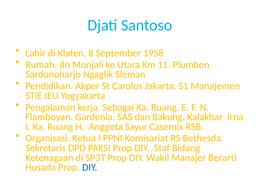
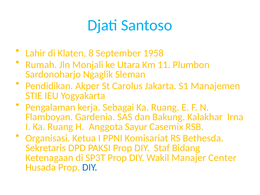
Berarti: Berarti -> Center (222, 158)
